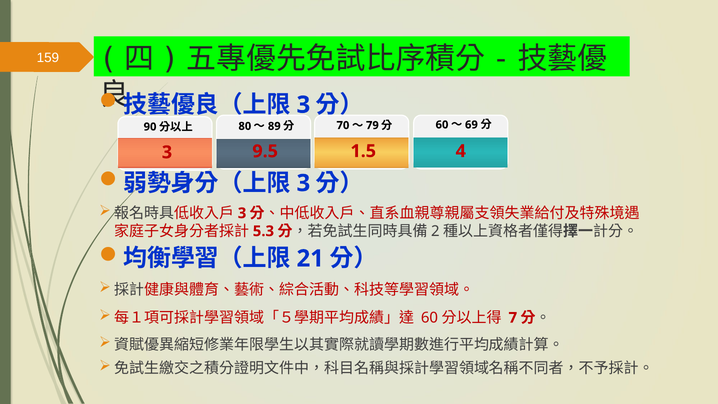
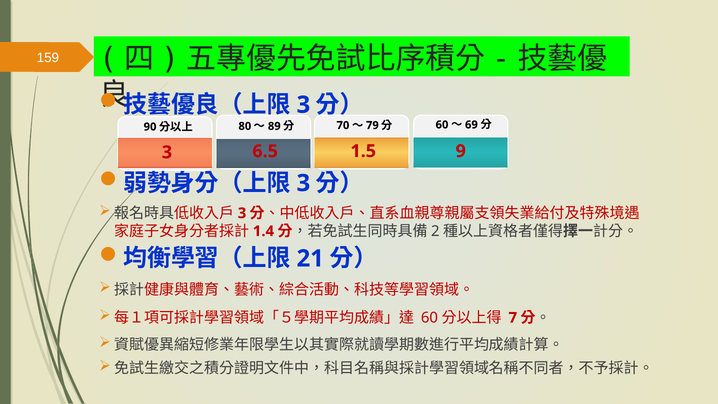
9.5: 9.5 -> 6.5 (265, 151)
4: 4 -> 9 (461, 151)
5.3: 5.3 -> 1.4 (263, 231)
